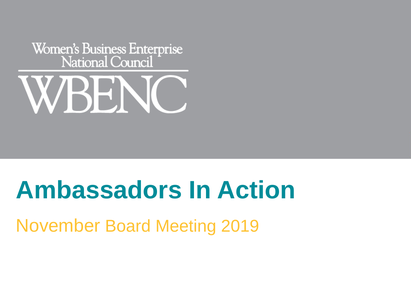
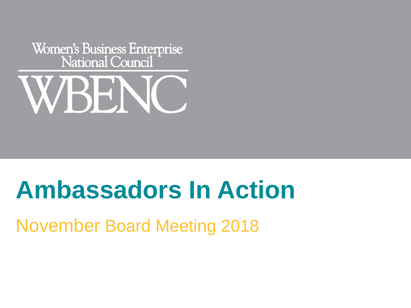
2019: 2019 -> 2018 (240, 226)
